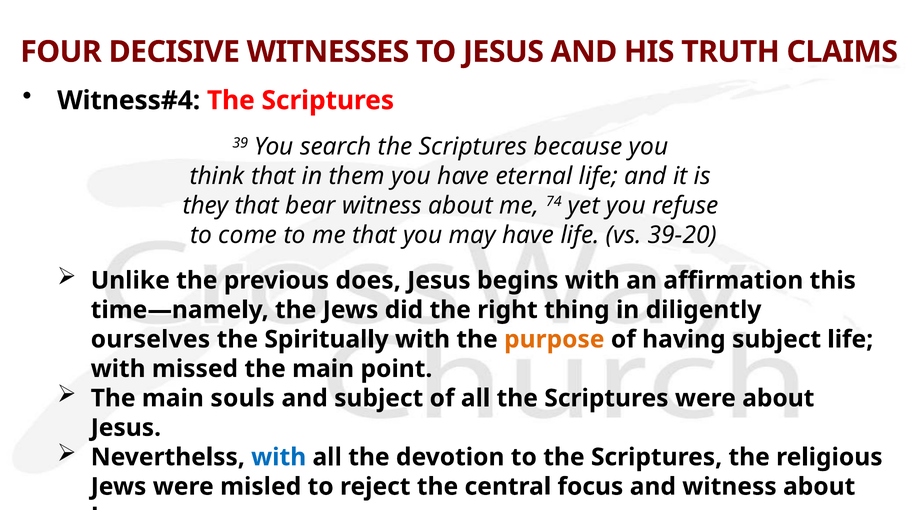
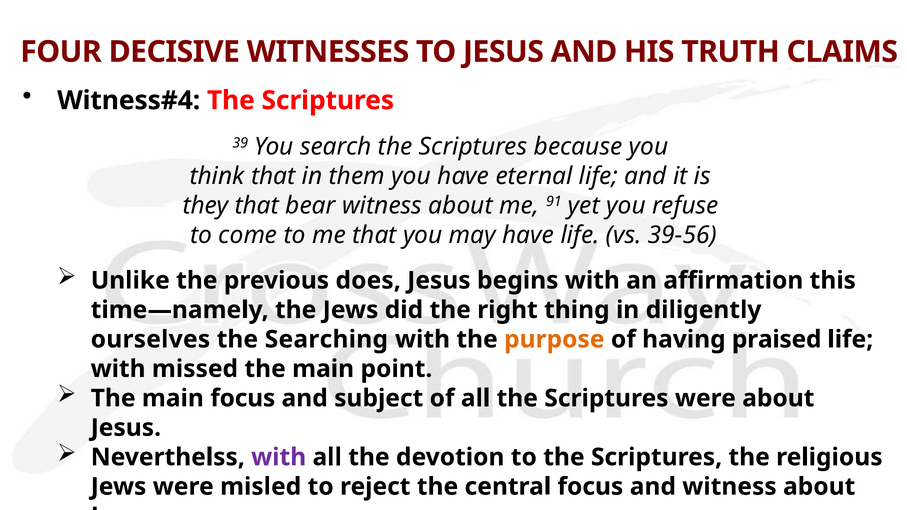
74: 74 -> 91 (554, 202)
39-20: 39-20 -> 39-56 (682, 235)
Spiritually: Spiritually -> Searching (326, 339)
having subject: subject -> praised (777, 339)
main souls: souls -> focus (243, 398)
with colour: blue -> purple (279, 457)
